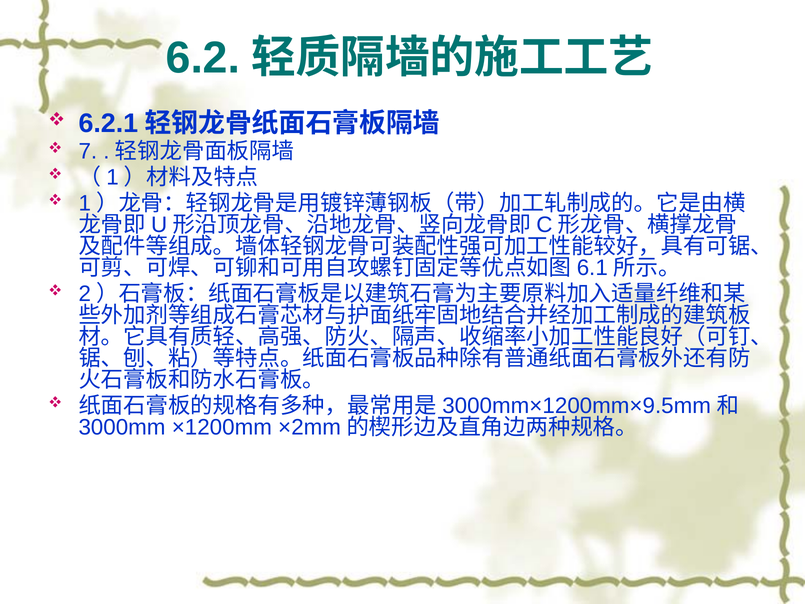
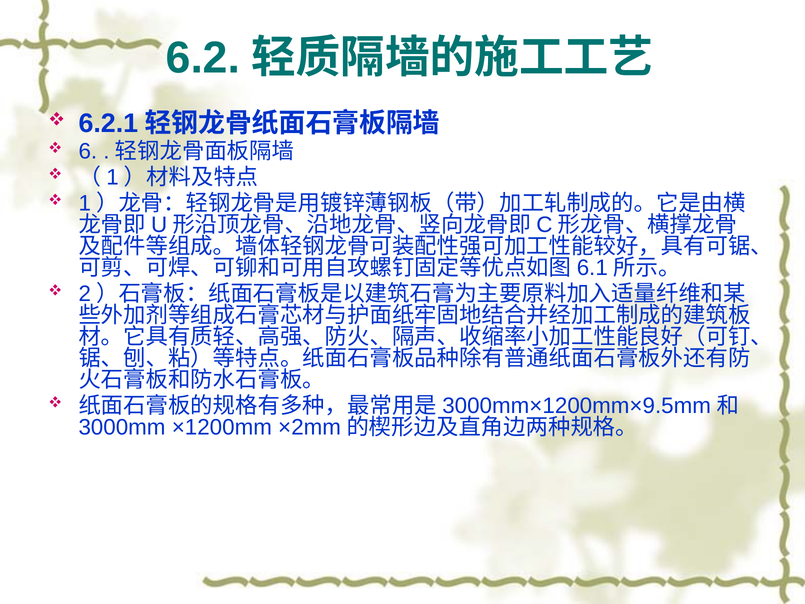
7: 7 -> 6 (88, 151)
